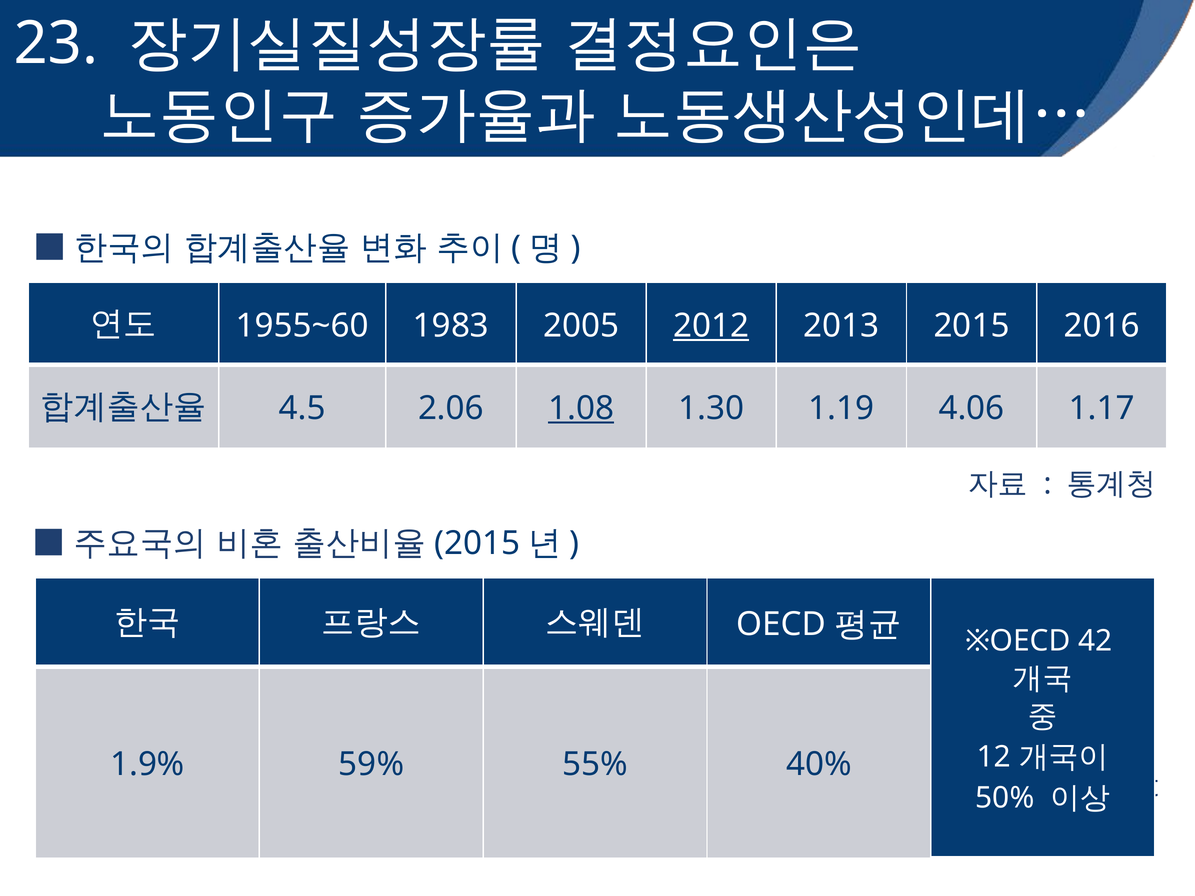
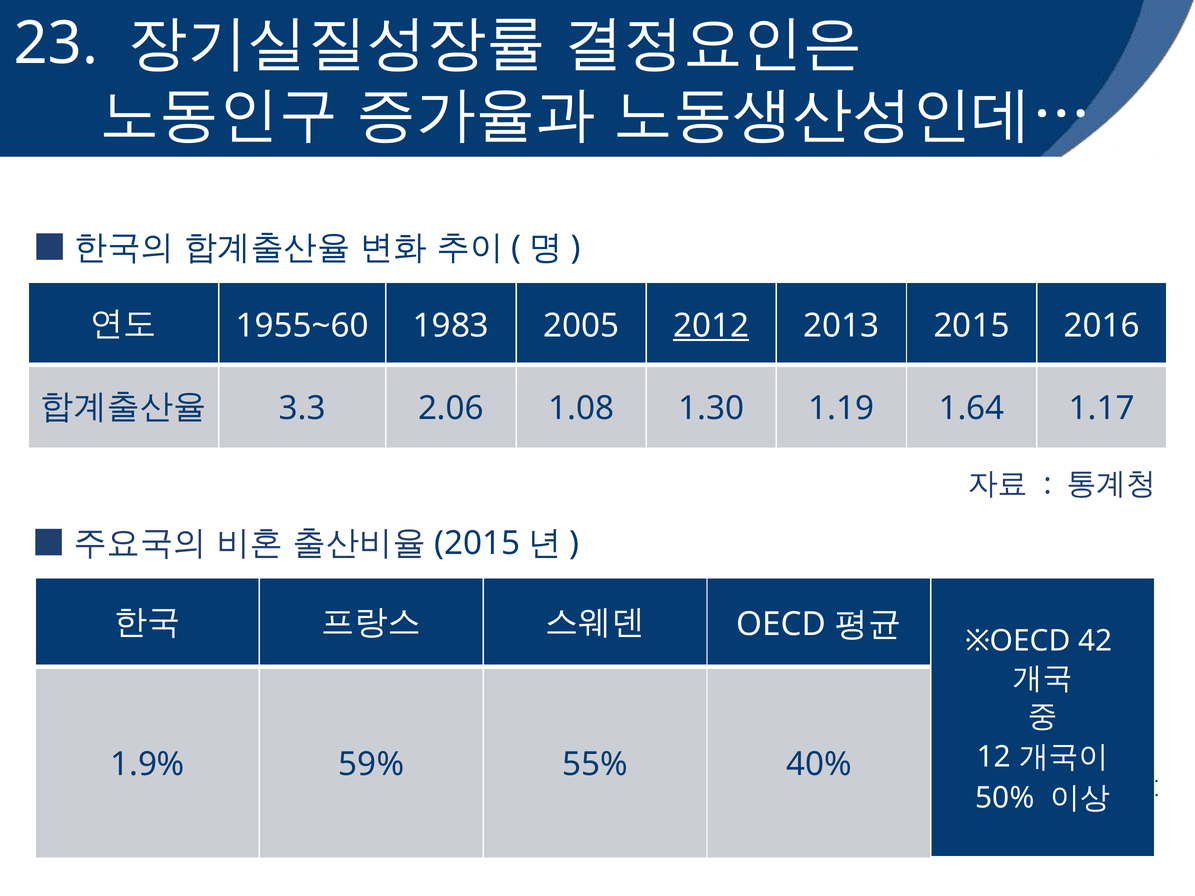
4.5: 4.5 -> 3.3 (302, 409)
1.08 underline: present -> none (581, 409)
4.06: 4.06 -> 1.64 (972, 409)
